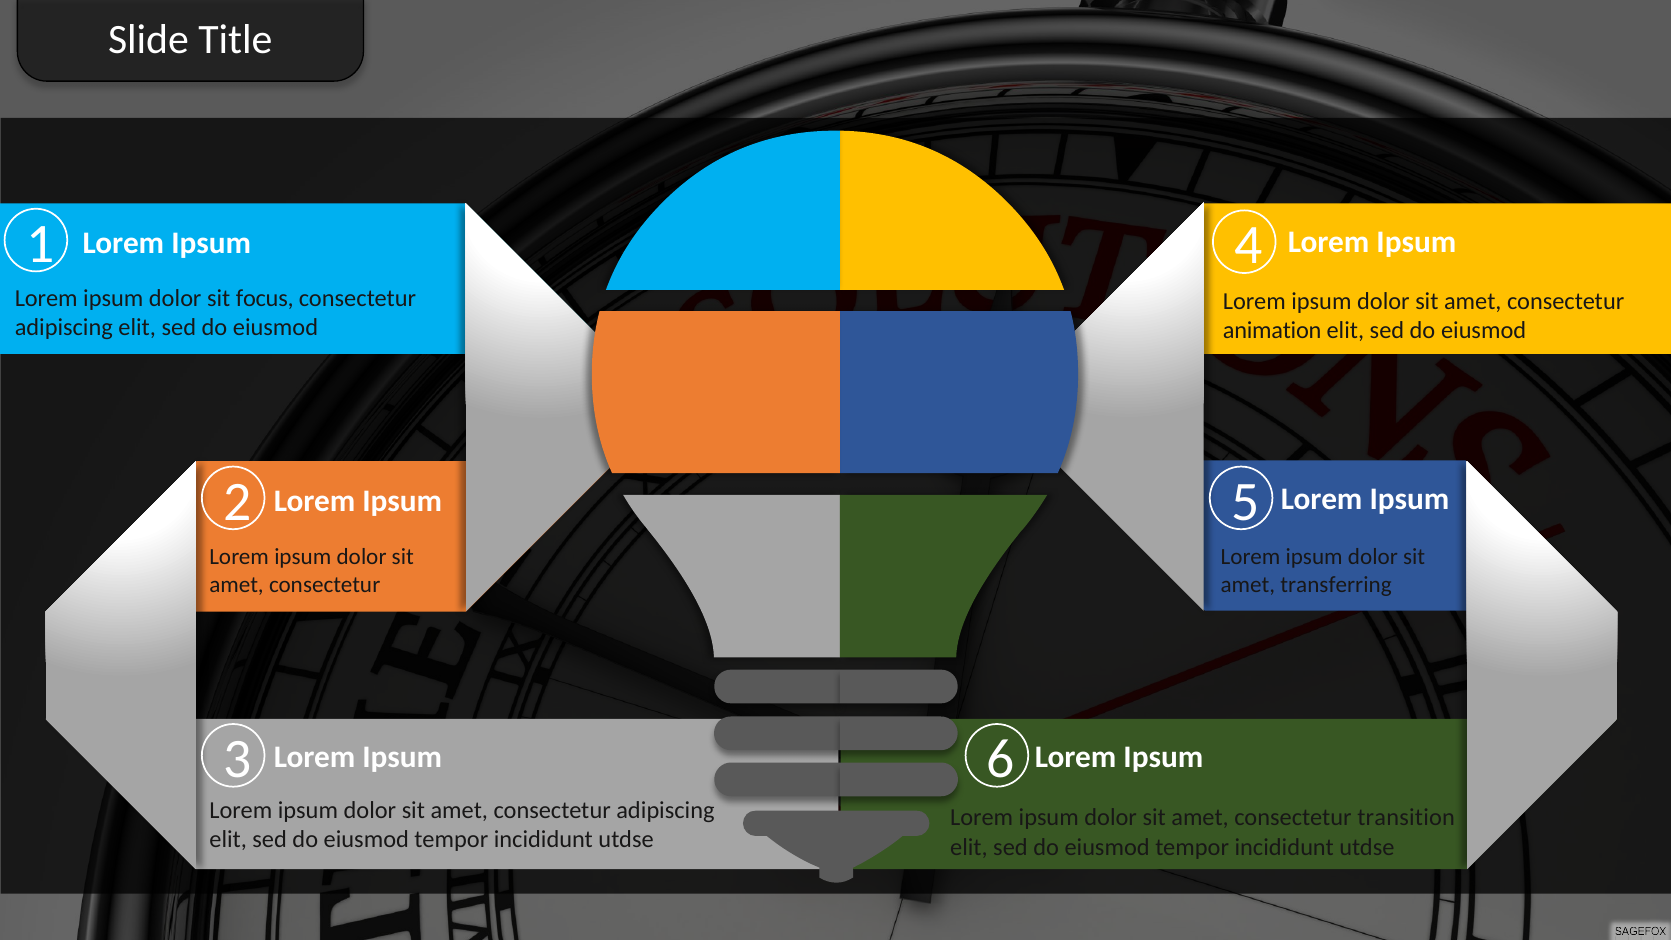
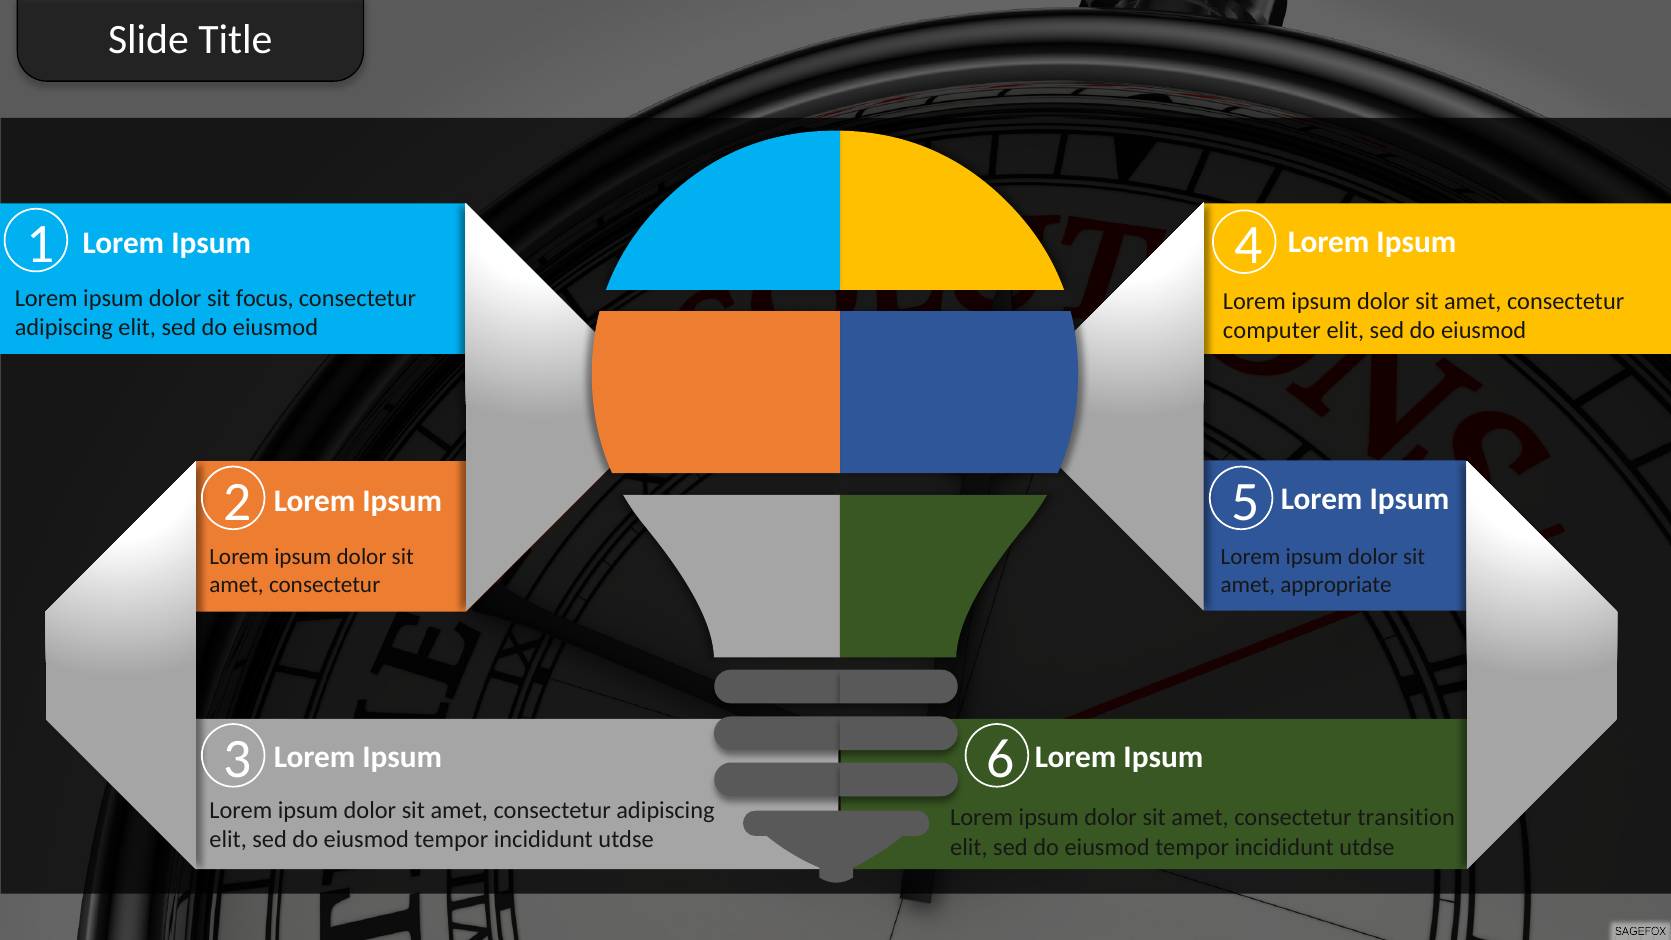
animation: animation -> computer (1272, 331)
transferring: transferring -> appropriate (1336, 585)
